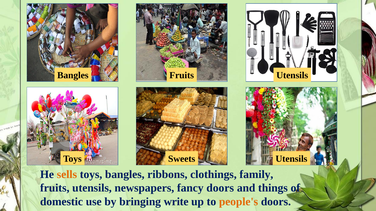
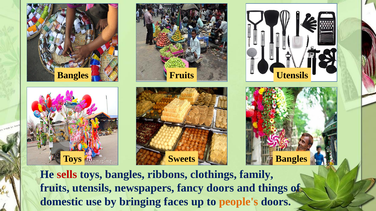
Sweets Utensils: Utensils -> Bangles (291, 159)
sells colour: orange -> red (67, 175)
write: write -> faces (176, 202)
